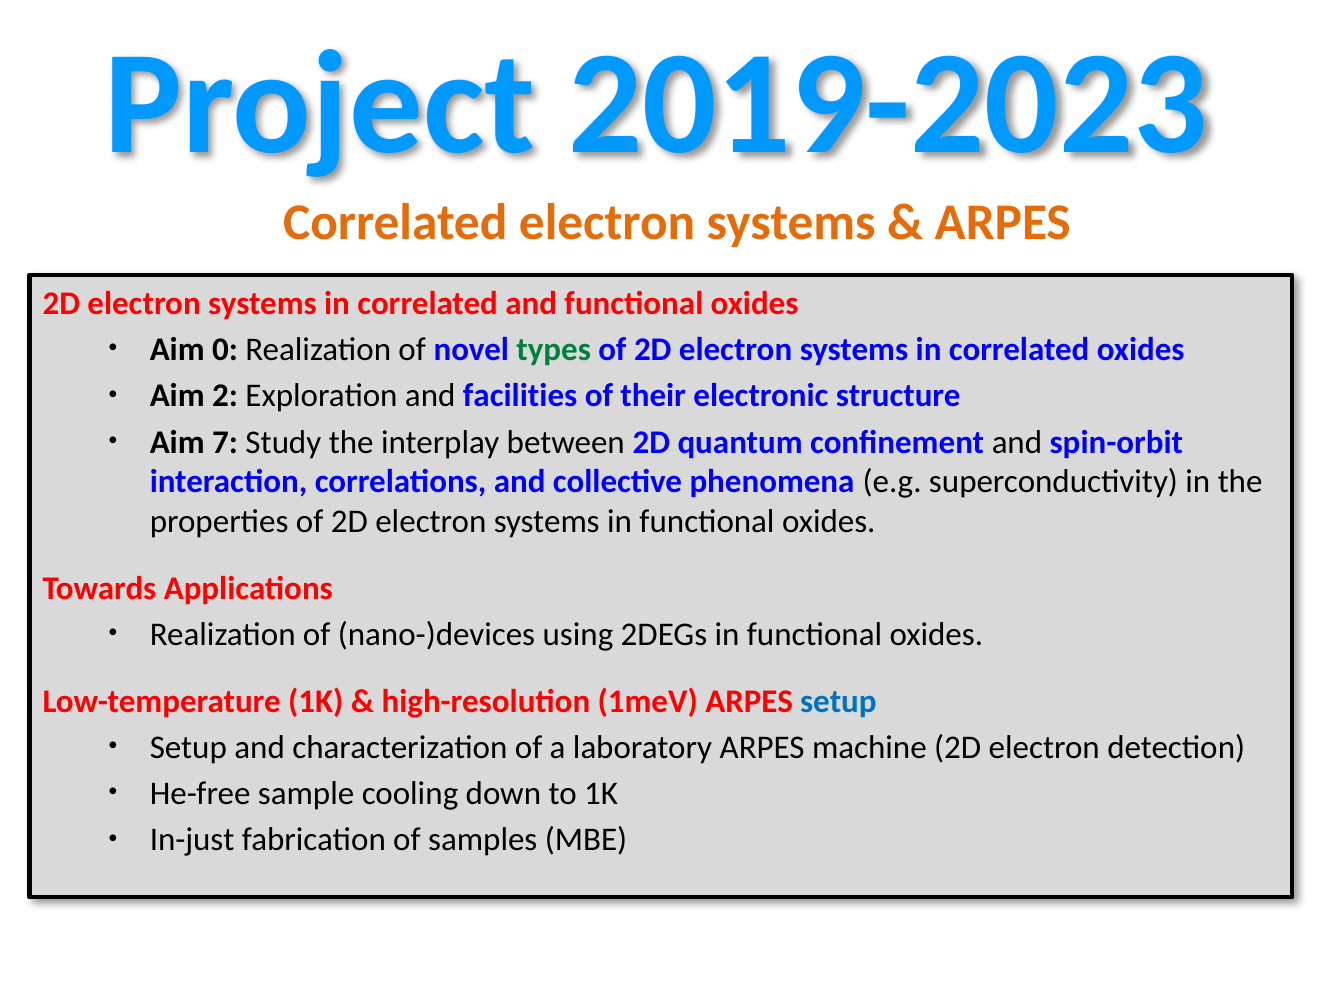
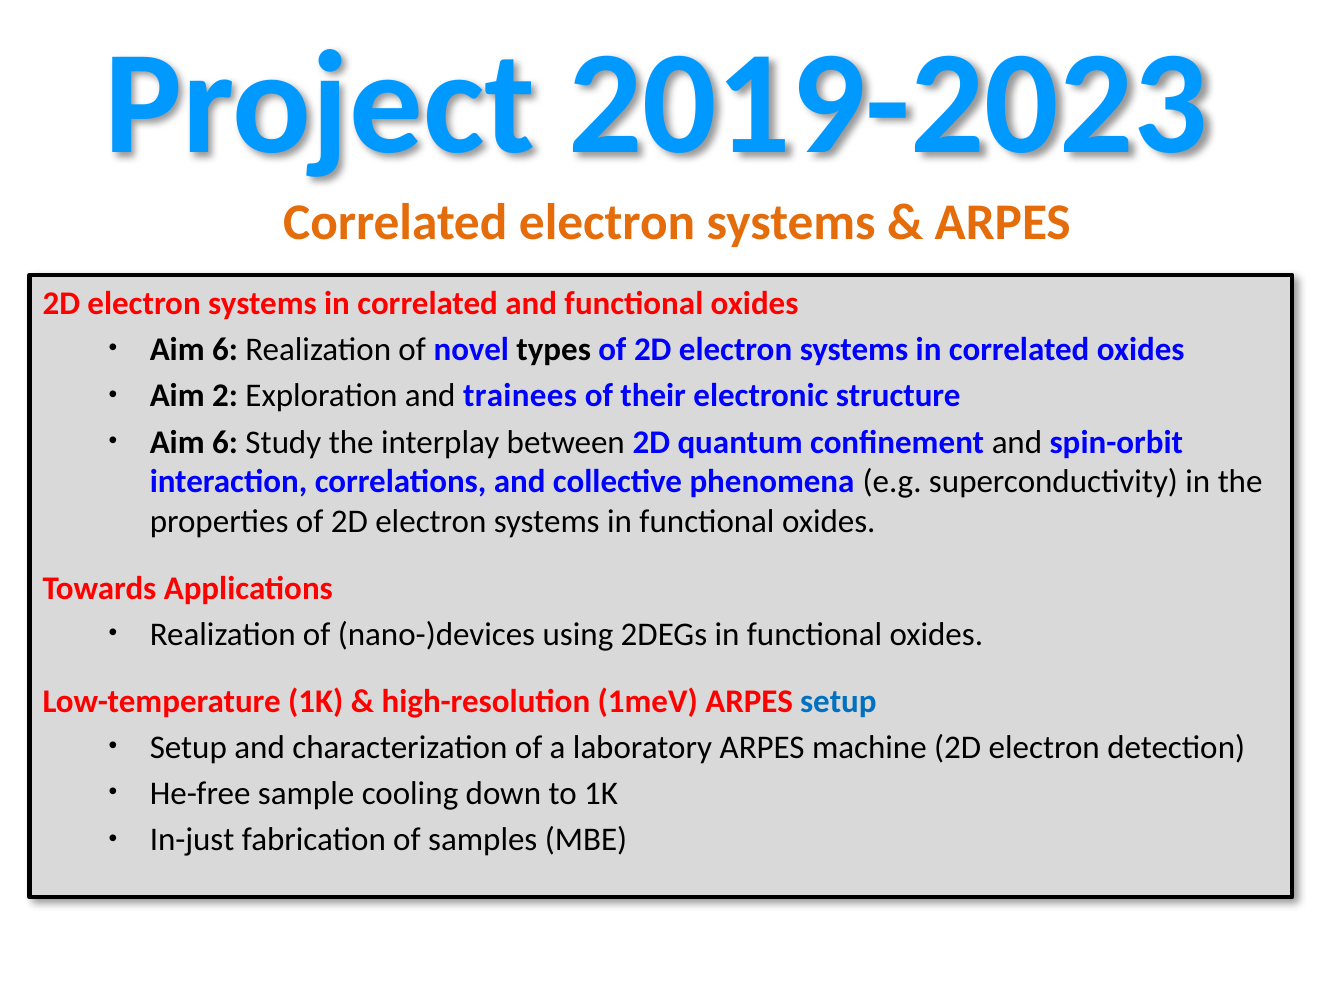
0: 0 -> 6 (225, 350)
types colour: green -> black (554, 350)
facilities: facilities -> trainees (520, 396)
7: 7 -> 6 (225, 442)
